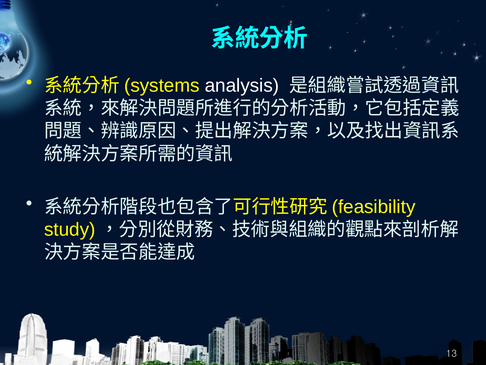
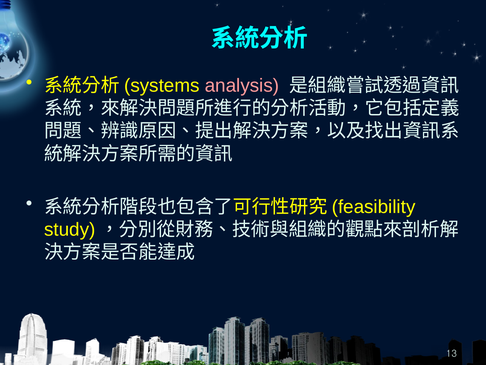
analysis colour: white -> pink (242, 85)
